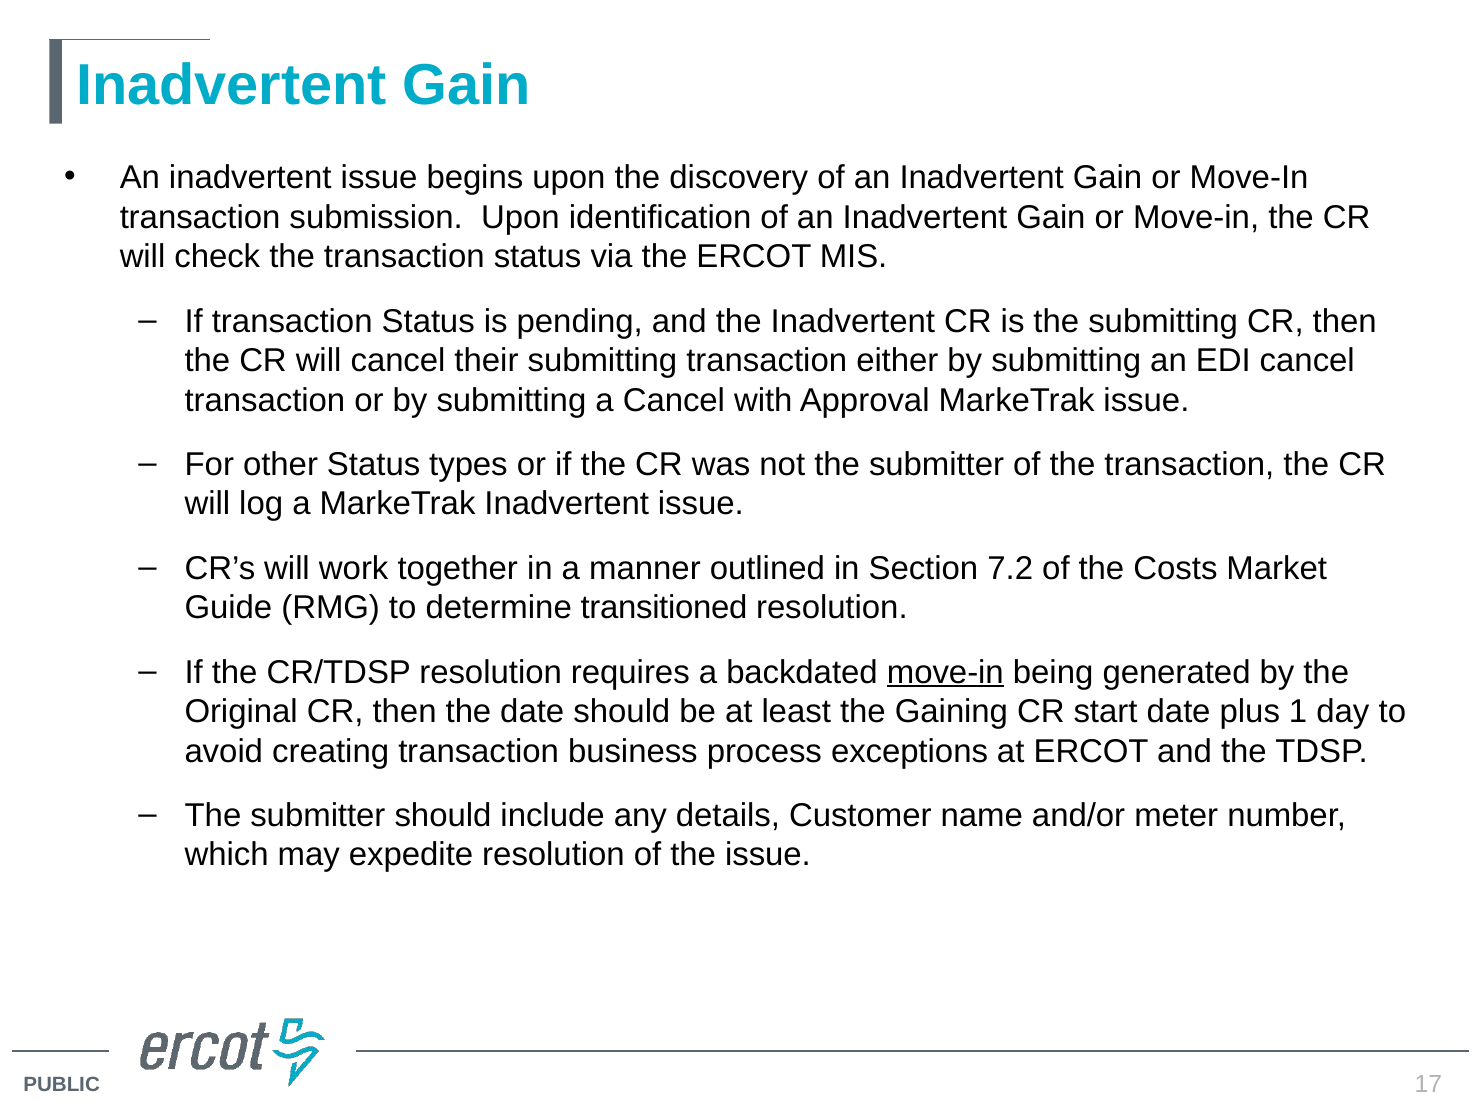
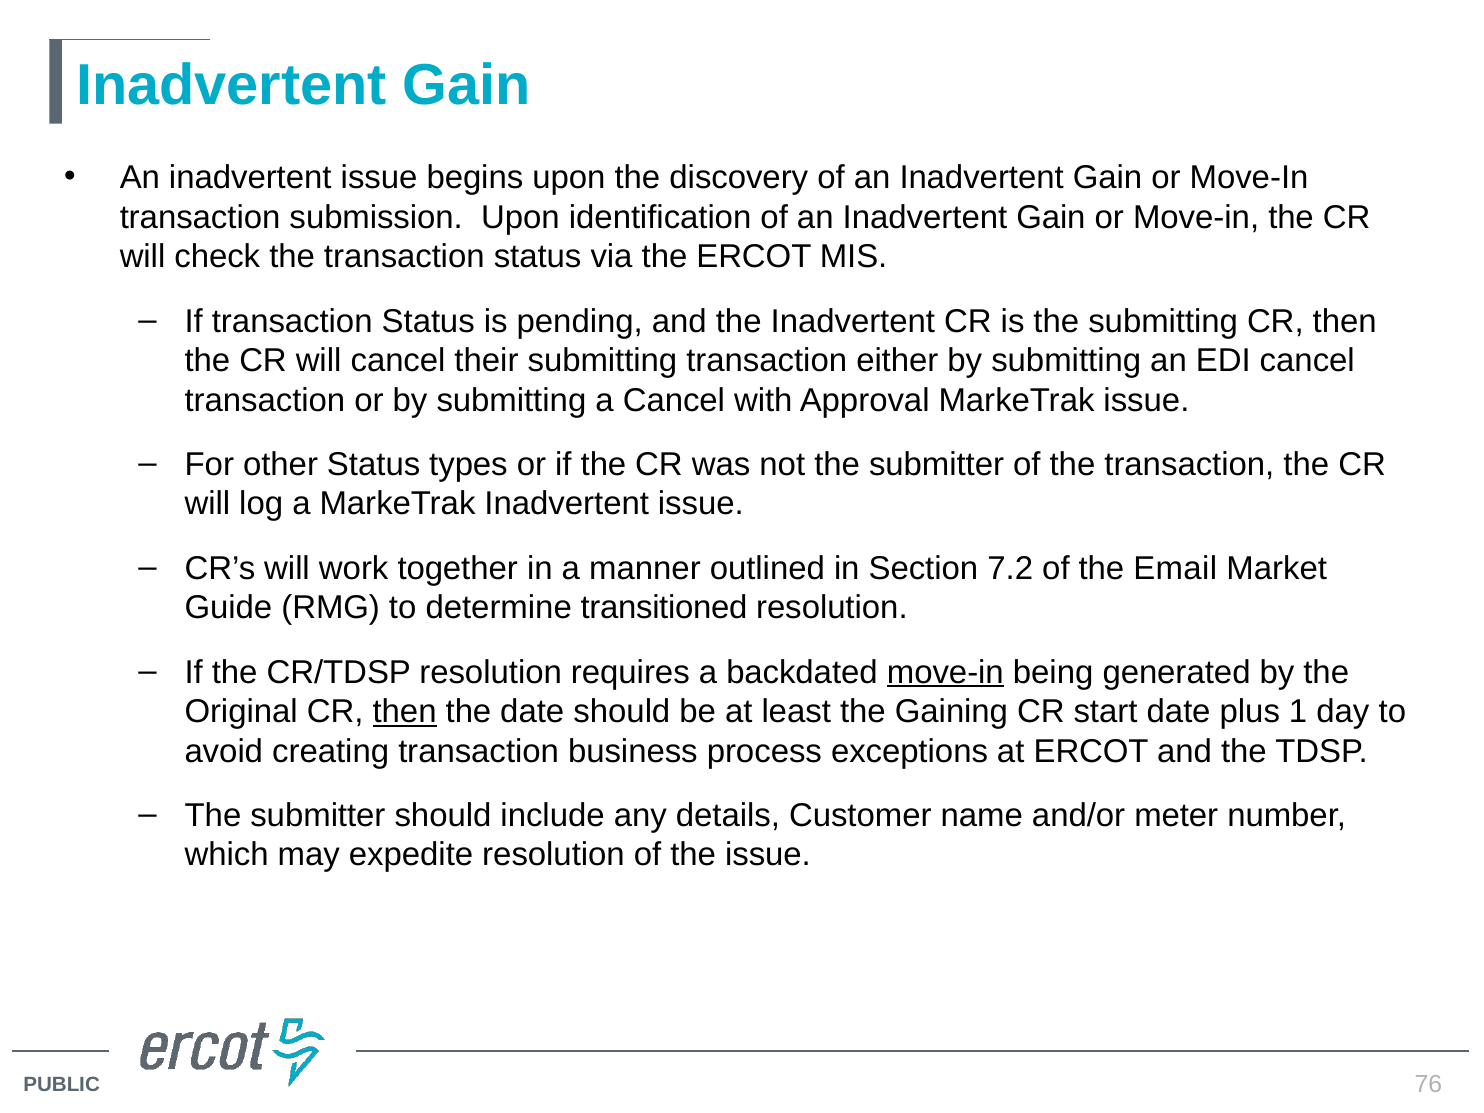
Costs: Costs -> Email (1175, 568)
then underline: none -> present (405, 712)
17: 17 -> 76 (1428, 1084)
